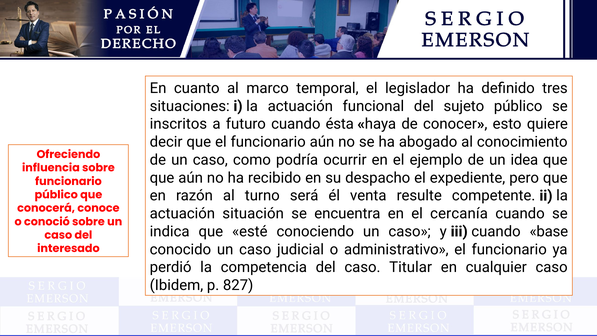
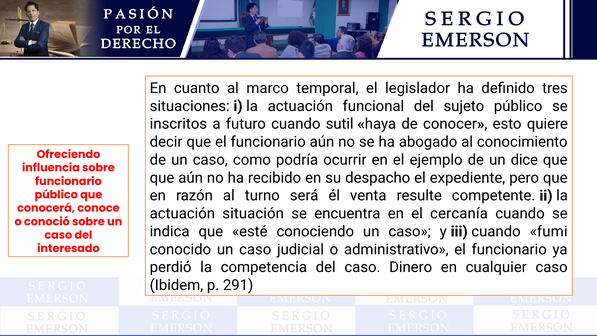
ésta: ésta -> sutil (340, 124)
idea: idea -> dice (524, 160)
base: base -> fumi (549, 231)
Titular: Titular -> Dinero (411, 267)
827: 827 -> 291 (238, 285)
